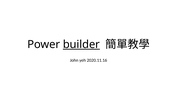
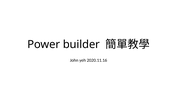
builder underline: present -> none (81, 44)
